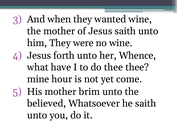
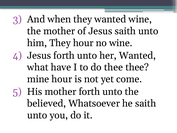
They were: were -> hour (83, 43)
her Whence: Whence -> Wanted (137, 55)
mother brim: brim -> forth (89, 91)
